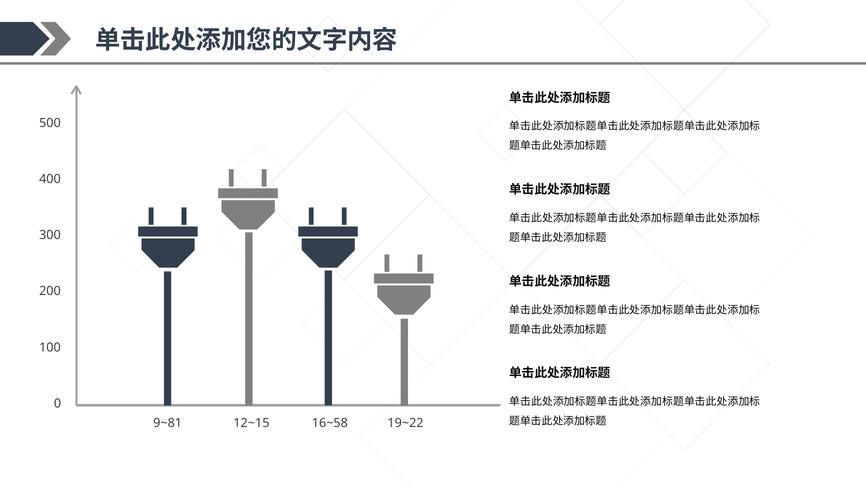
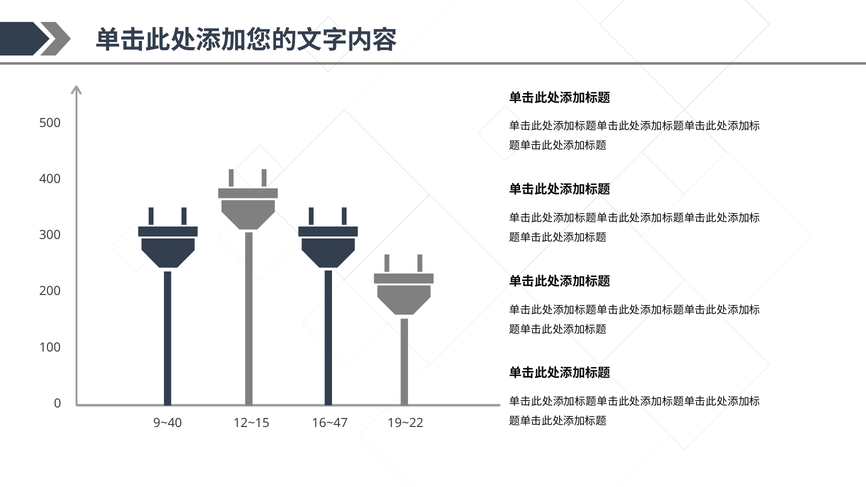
9~81: 9~81 -> 9~40 (168, 423)
16~58: 16~58 -> 16~47 (330, 423)
